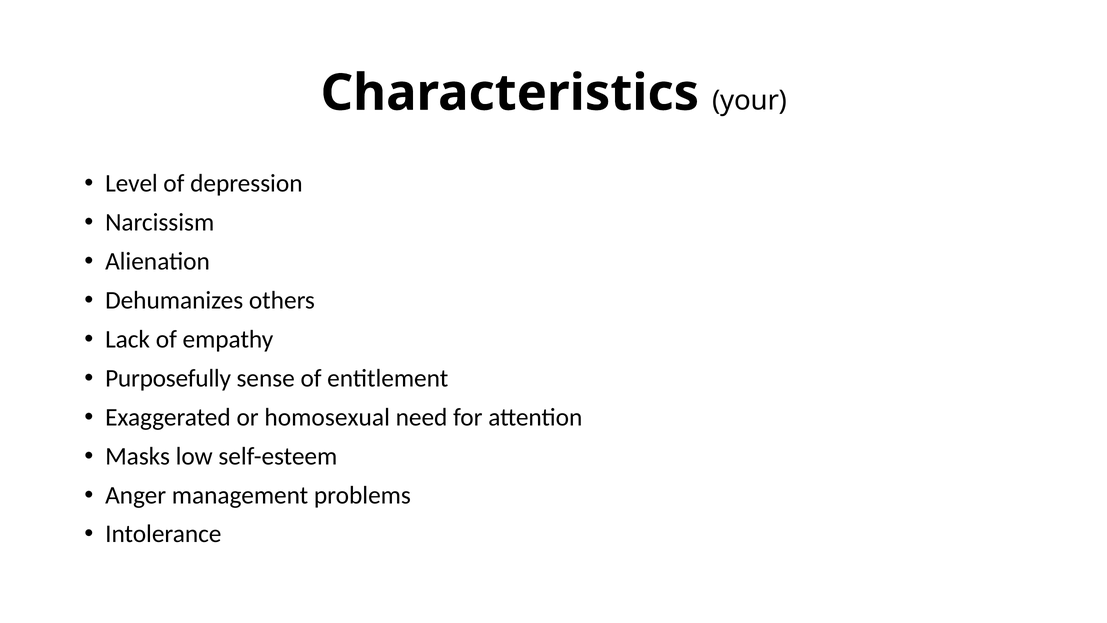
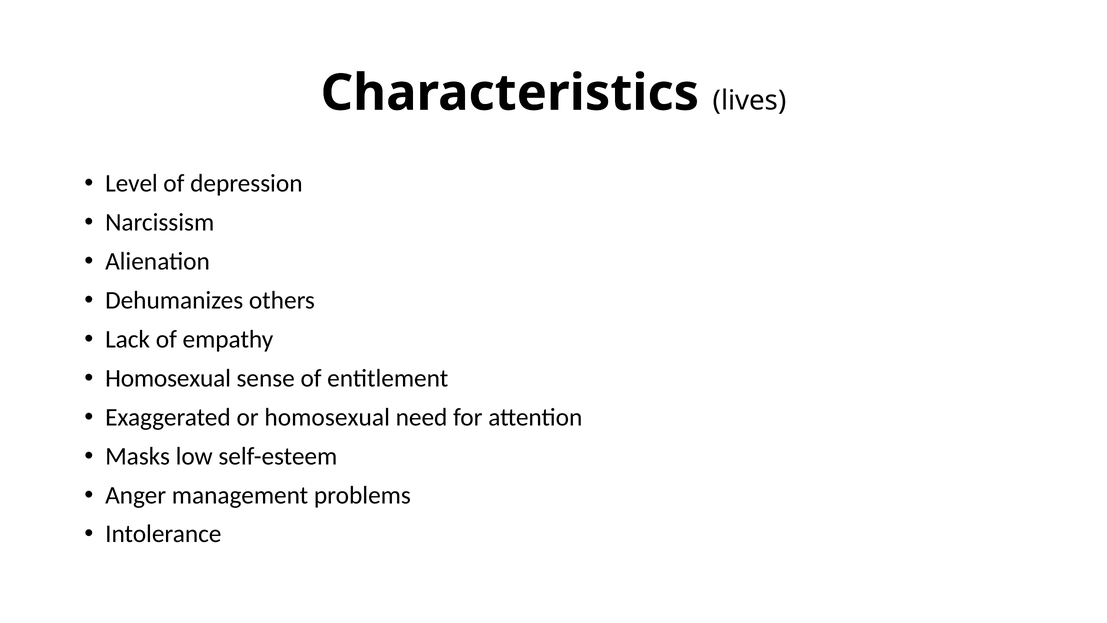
your: your -> lives (750, 101)
Purposefully: Purposefully -> Homosexual (168, 378)
